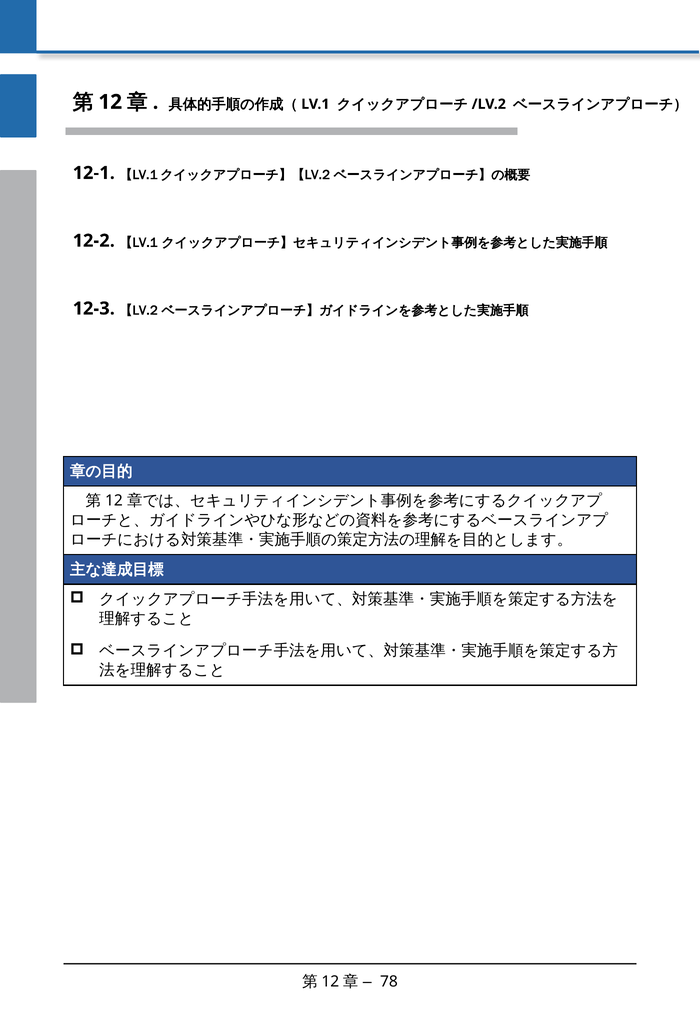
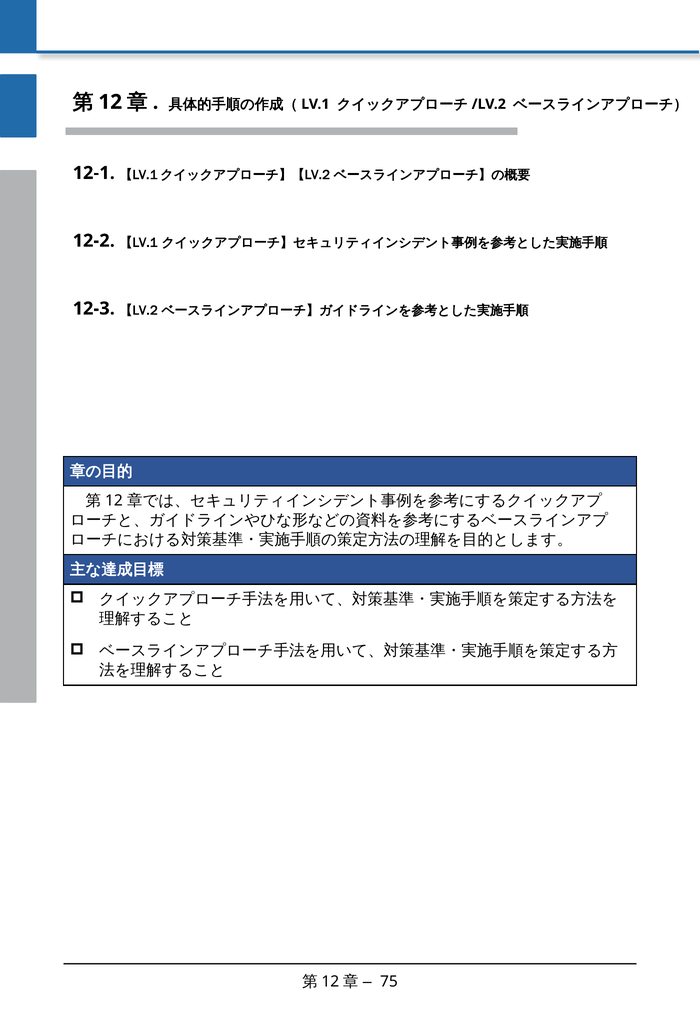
78: 78 -> 75 (389, 982)
